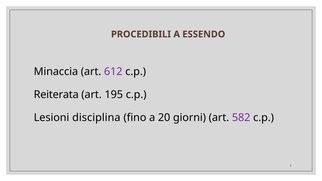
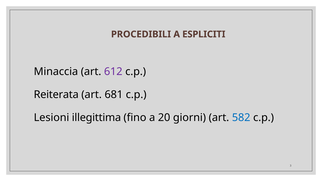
ESSENDO: ESSENDO -> ESPLICITI (204, 34)
195: 195 -> 681 (114, 95)
disciplina: disciplina -> illegittima (96, 118)
582 colour: purple -> blue (241, 118)
